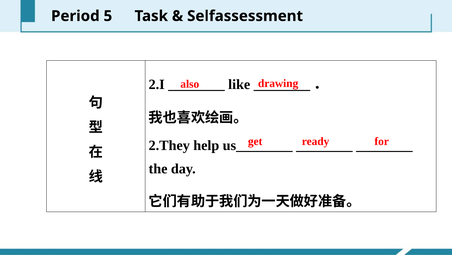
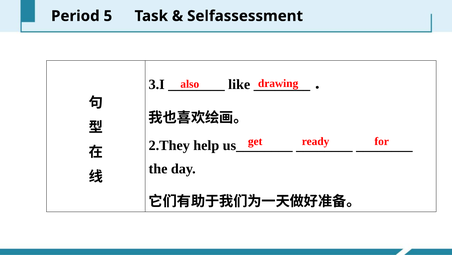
2.I: 2.I -> 3.I (157, 84)
